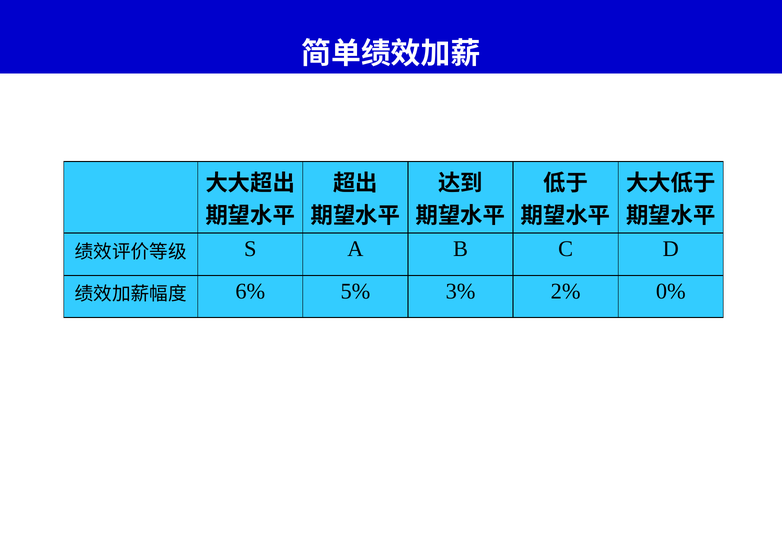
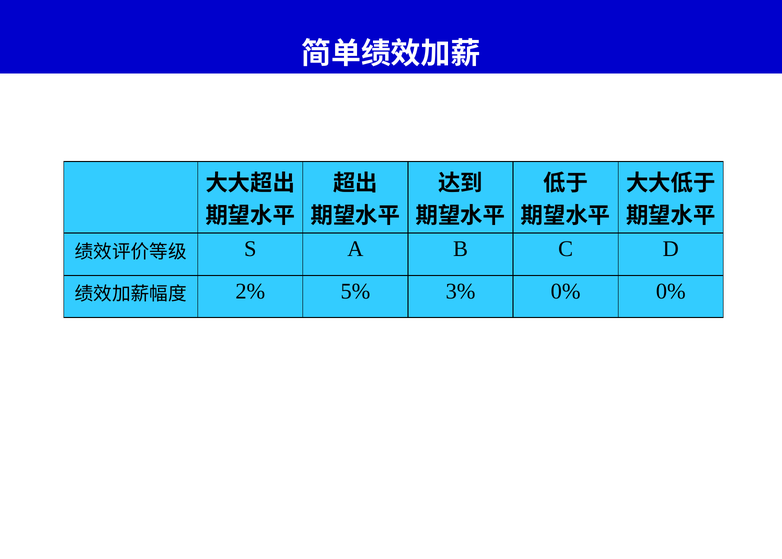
6%: 6% -> 2% (250, 291)
3% 2%: 2% -> 0% (566, 291)
